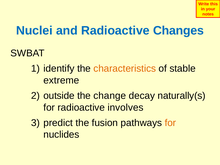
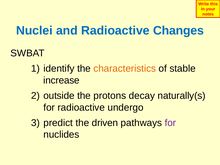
extreme: extreme -> increase (61, 80)
change: change -> protons (110, 96)
involves: involves -> undergo (126, 107)
fusion: fusion -> driven (105, 123)
for colour: orange -> purple (170, 123)
